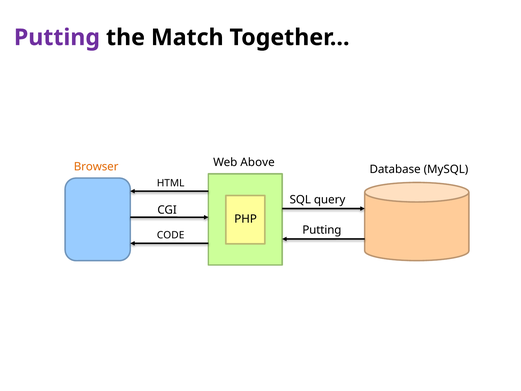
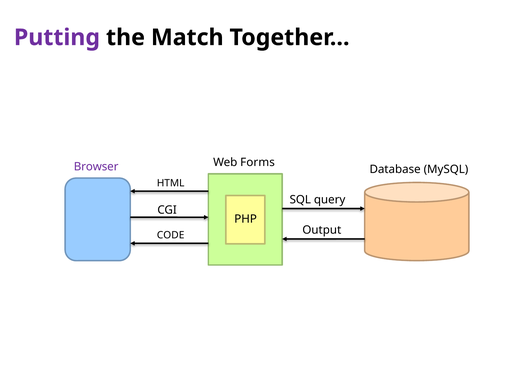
Above: Above -> Forms (258, 162)
Browser colour: orange -> purple (96, 167)
Putting: Putting -> Output (322, 230)
